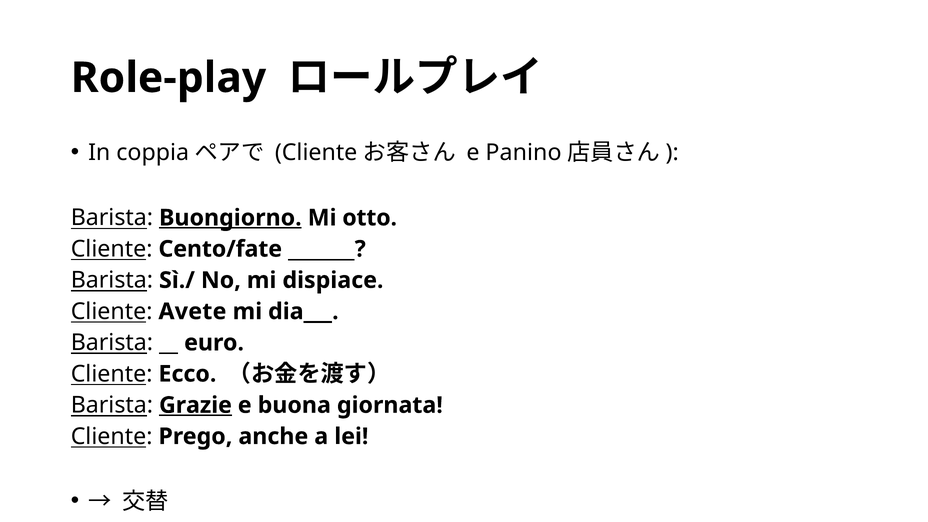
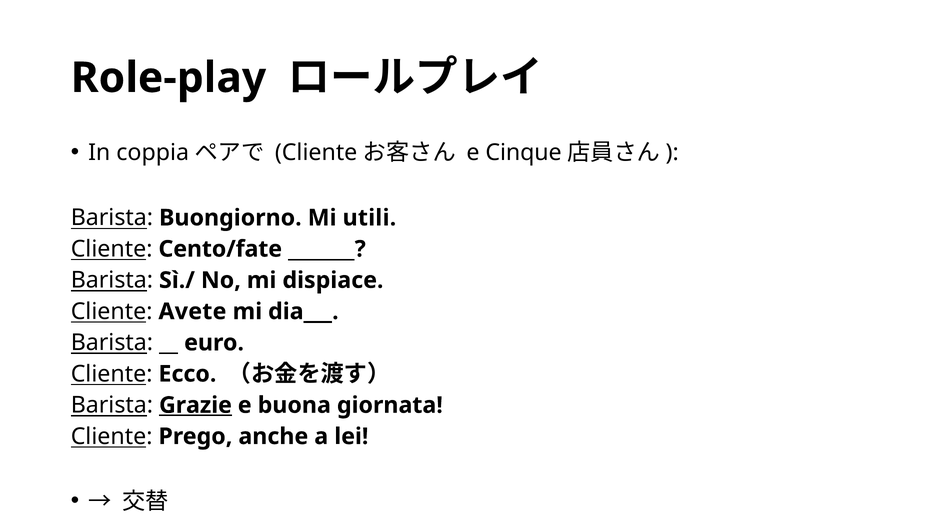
Panino: Panino -> Cinque (524, 153)
Buongiorno underline: present -> none (230, 218)
otto: otto -> utili (369, 218)
